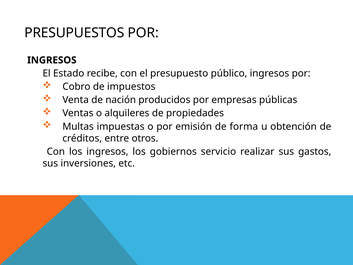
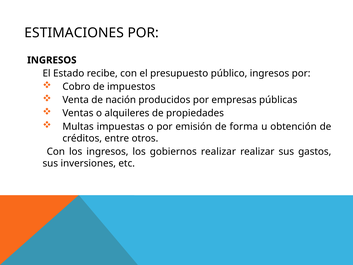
PRESUPUESTOS: PRESUPUESTOS -> ESTIMACIONES (74, 33)
gobiernos servicio: servicio -> realizar (218, 151)
